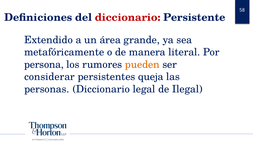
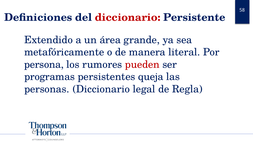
pueden colour: orange -> red (142, 65)
considerar: considerar -> programas (50, 77)
Ilegal: Ilegal -> Regla (187, 89)
